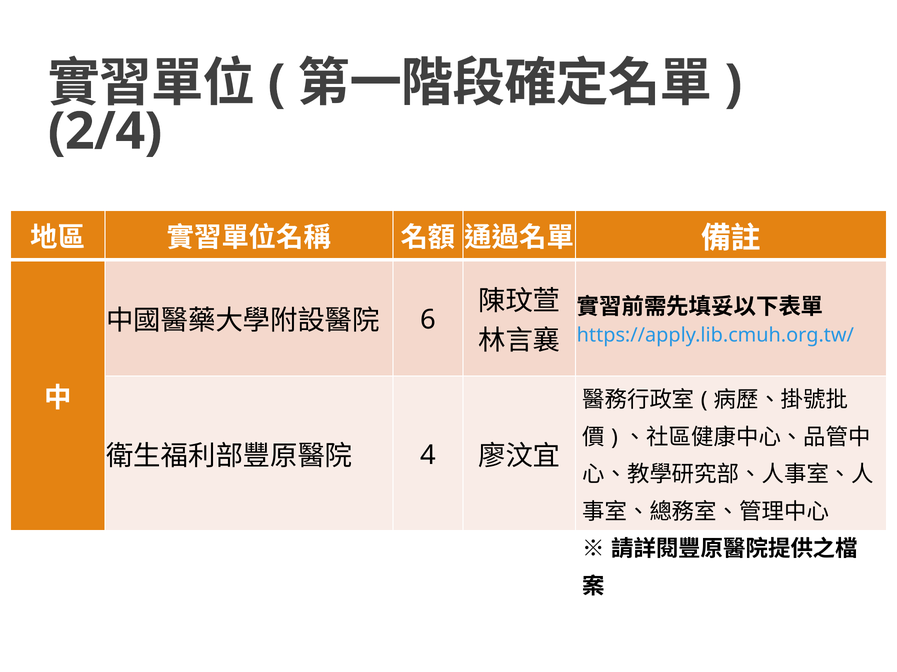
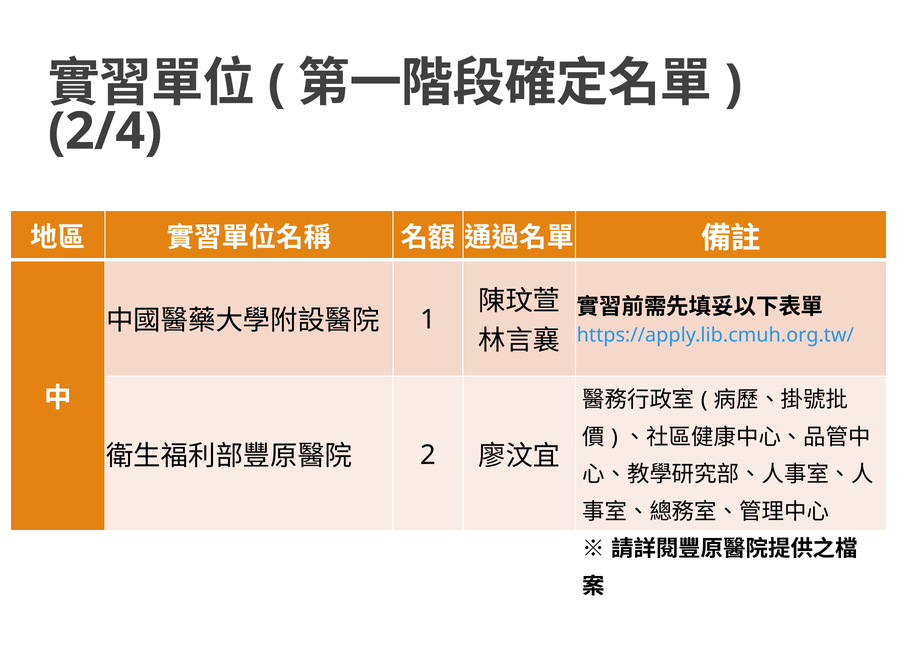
6: 6 -> 1 (428, 320)
4: 4 -> 2 (428, 456)
